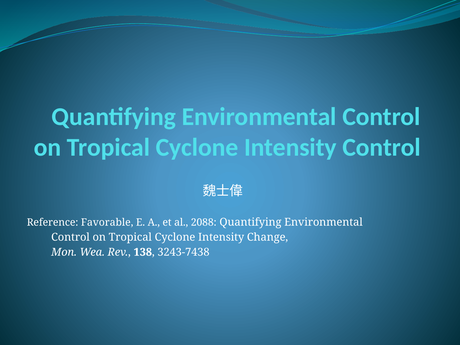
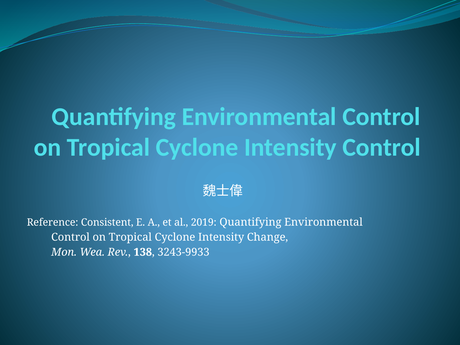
Favorable: Favorable -> Consistent (107, 222)
2088: 2088 -> 2019 (204, 222)
3243-7438: 3243-7438 -> 3243-9933 (184, 252)
